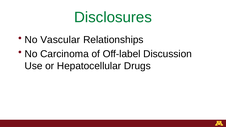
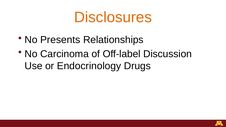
Disclosures colour: green -> orange (113, 17)
Vascular: Vascular -> Presents (60, 40)
Hepatocellular: Hepatocellular -> Endocrinology (89, 66)
